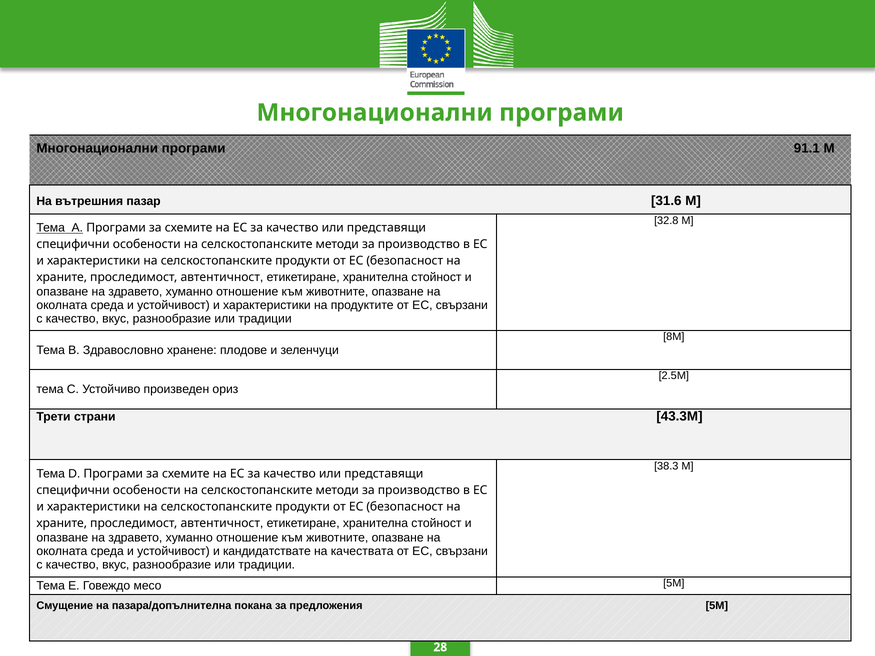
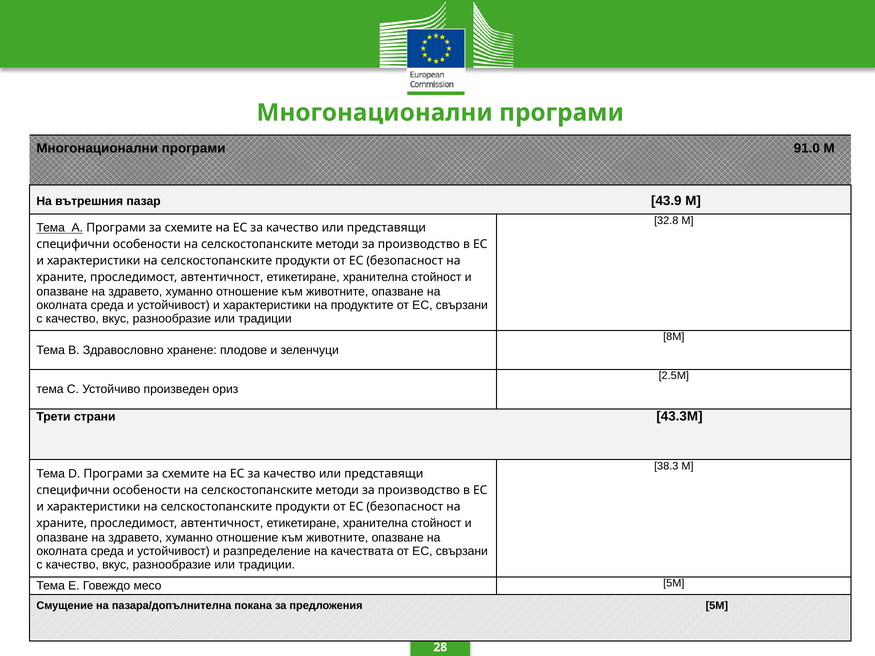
91.1: 91.1 -> 91.0 (807, 148)
31.6: 31.6 -> 43.9 (666, 201)
кандидатствате: кандидатствате -> разпределение (267, 552)
